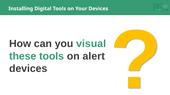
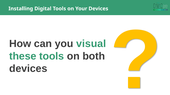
alert: alert -> both (94, 56)
